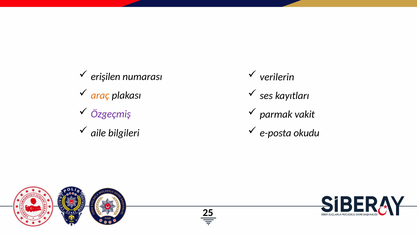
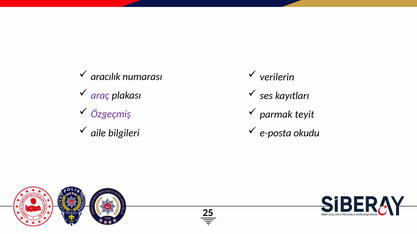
erişilen: erişilen -> aracılık (106, 77)
araç colour: orange -> purple (100, 96)
vakit: vakit -> teyit (305, 115)
